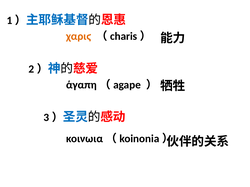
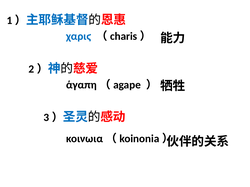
χαριϛ colour: orange -> blue (79, 36)
